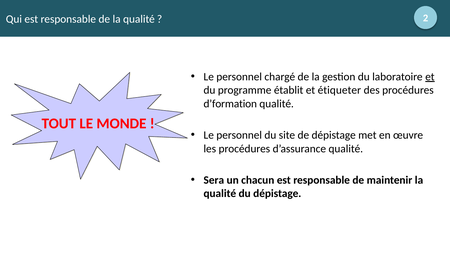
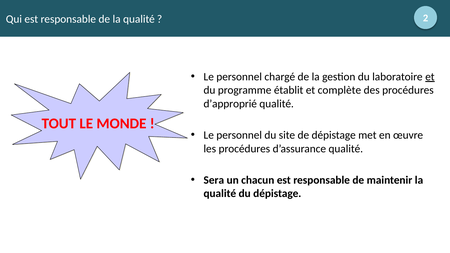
étiqueter: étiqueter -> complète (339, 90)
d’formation: d’formation -> d’approprié (230, 104)
